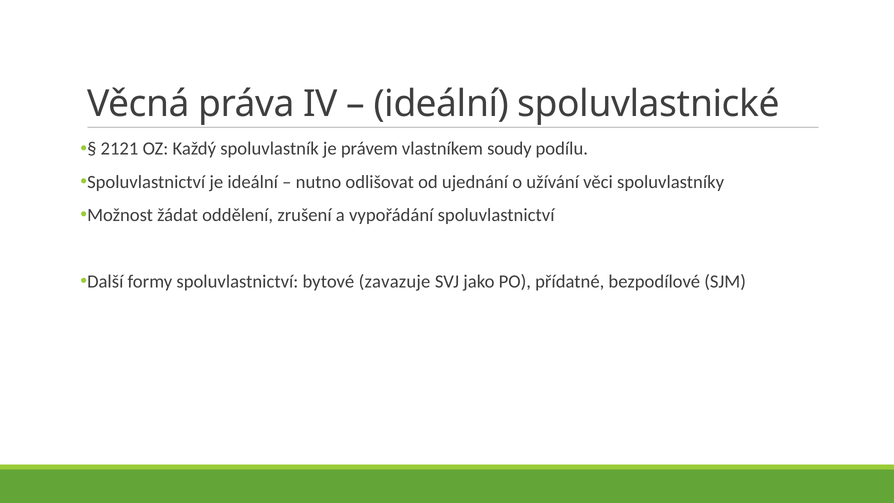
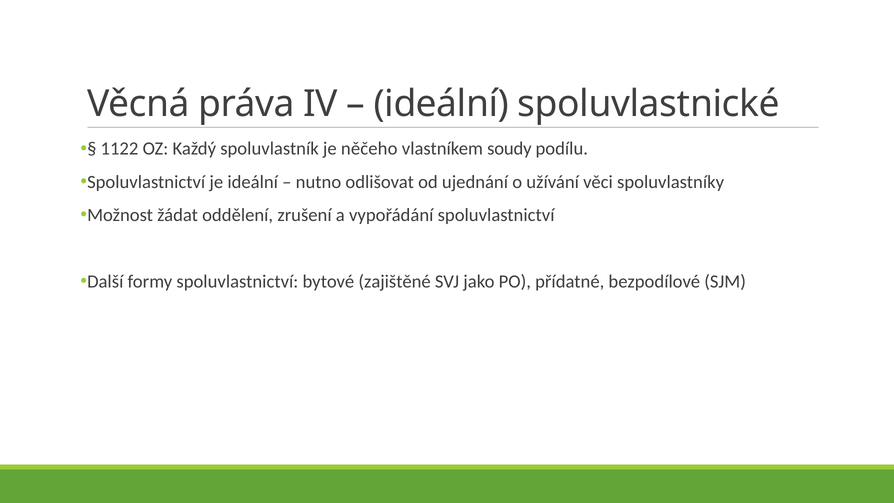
2121: 2121 -> 1122 (119, 149)
právem: právem -> něčeho (369, 149)
zavazuje: zavazuje -> zajištěné (395, 281)
